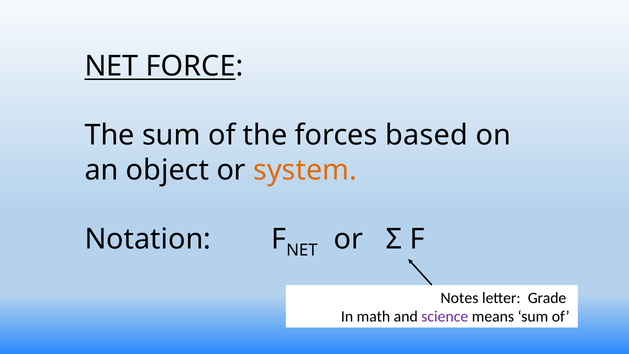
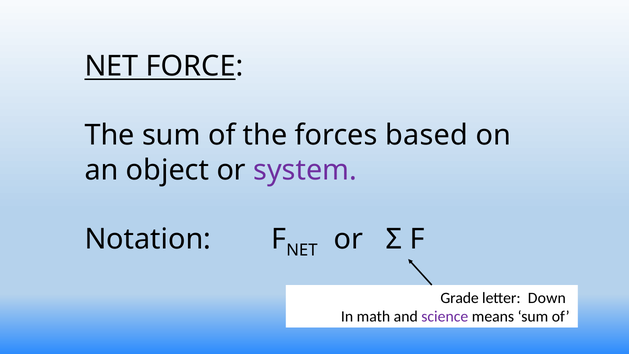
system colour: orange -> purple (305, 170)
Notes: Notes -> Grade (460, 298)
Grade: Grade -> Down (547, 298)
